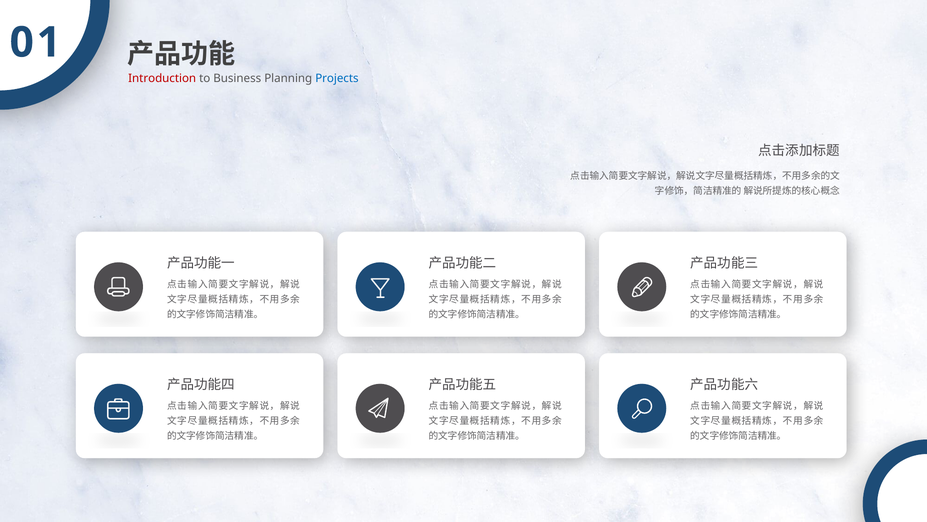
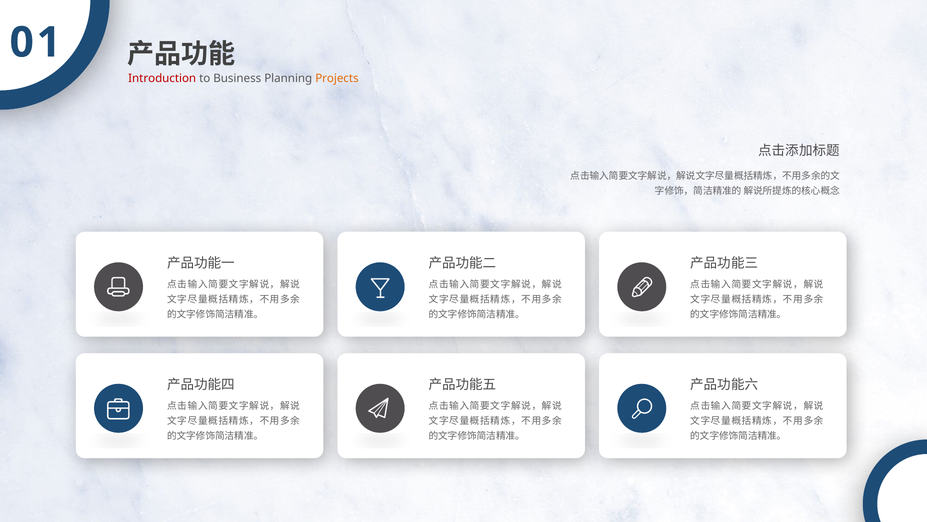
Projects colour: blue -> orange (337, 78)
